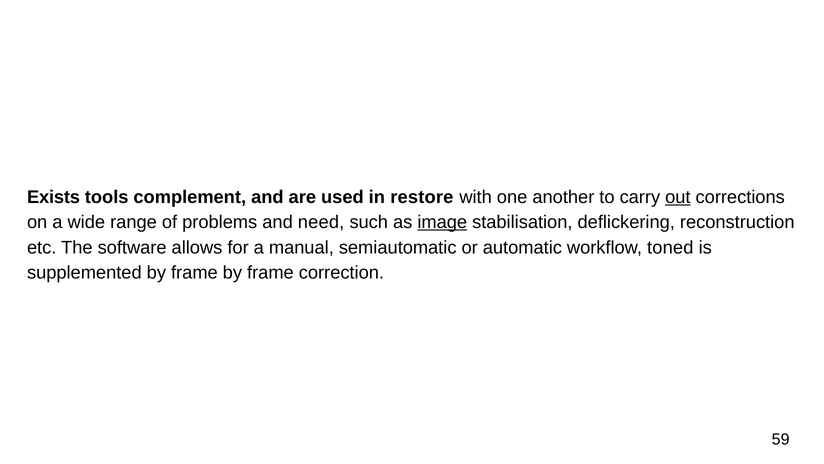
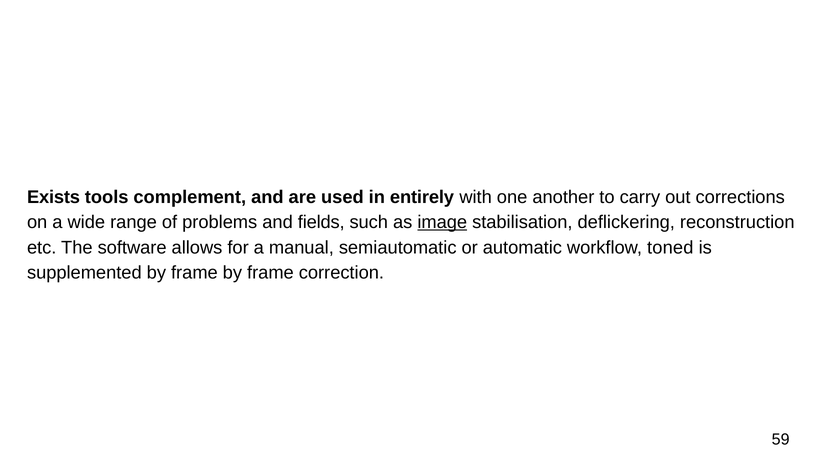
restore: restore -> entirely (422, 197)
out underline: present -> none (678, 197)
need: need -> fields (321, 222)
